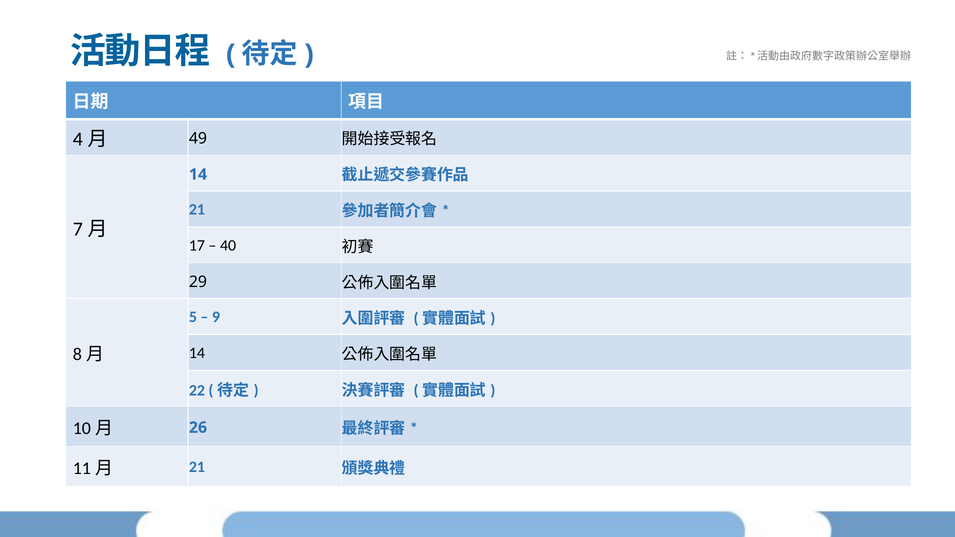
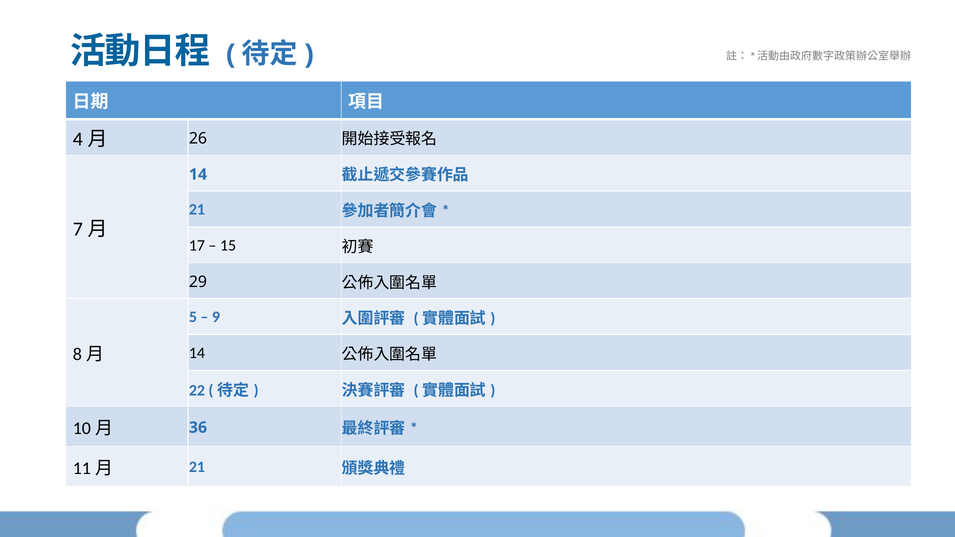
49: 49 -> 26 (198, 139)
40: 40 -> 15 (228, 246)
26: 26 -> 36 (198, 428)
